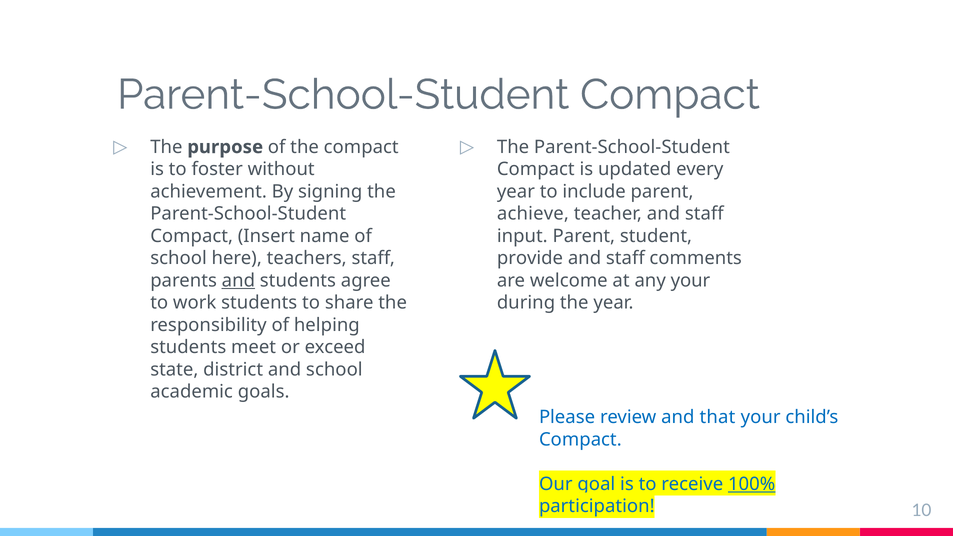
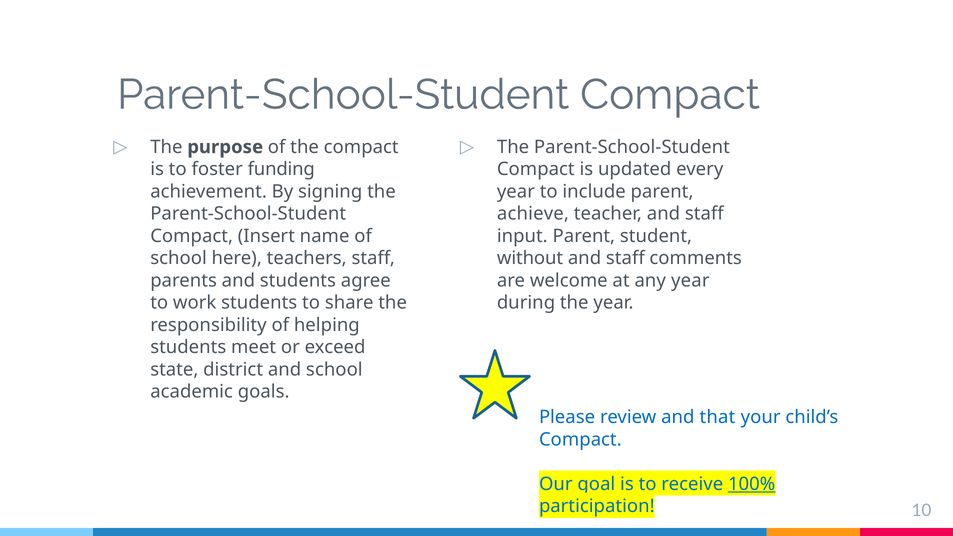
without: without -> funding (281, 169)
provide: provide -> without (530, 258)
and underline: present -> none (238, 281)
any your: your -> year (690, 281)
